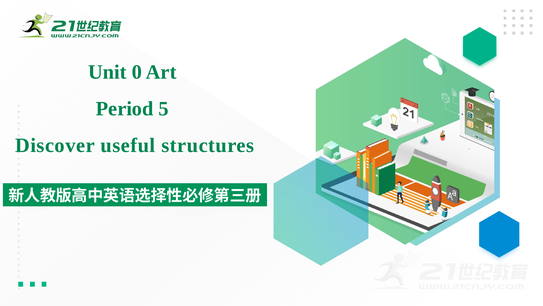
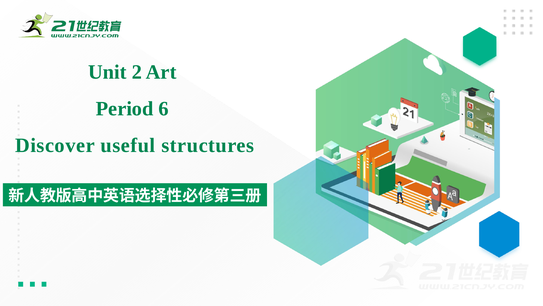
0: 0 -> 2 (137, 72)
5: 5 -> 6 (164, 109)
